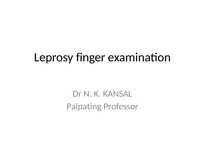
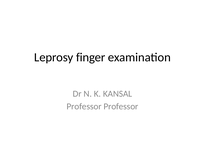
Palpating: Palpating -> Professor (84, 107)
